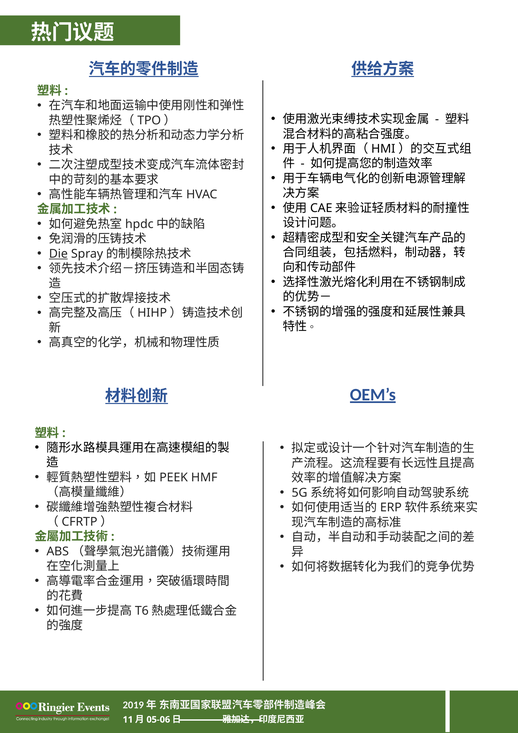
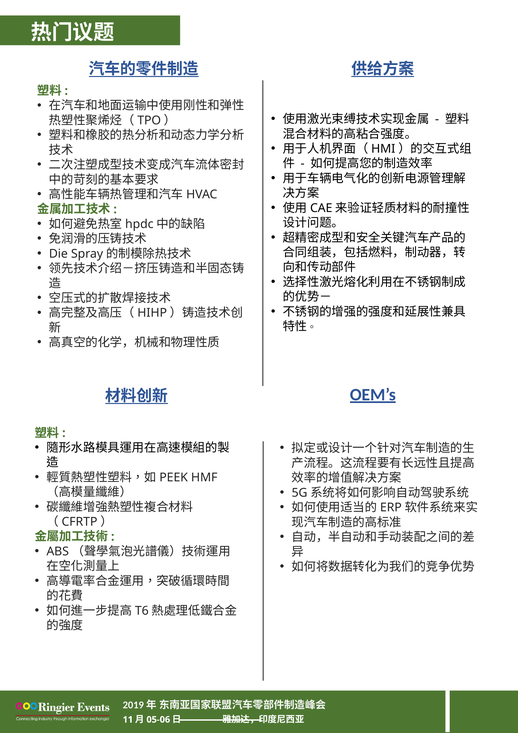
Die underline: present -> none (58, 254)
